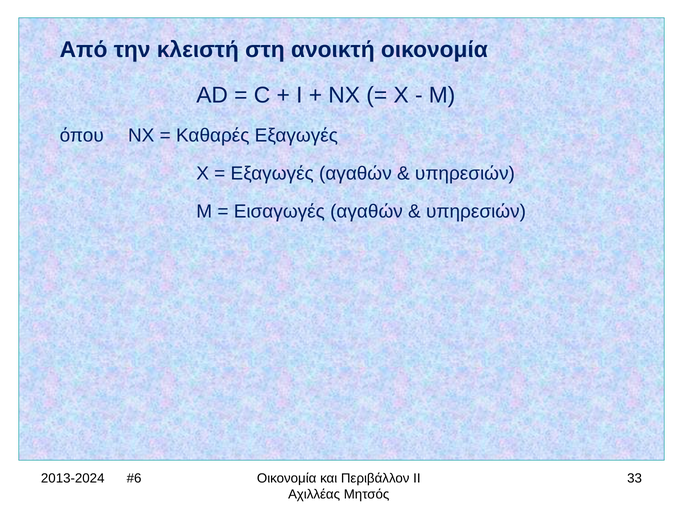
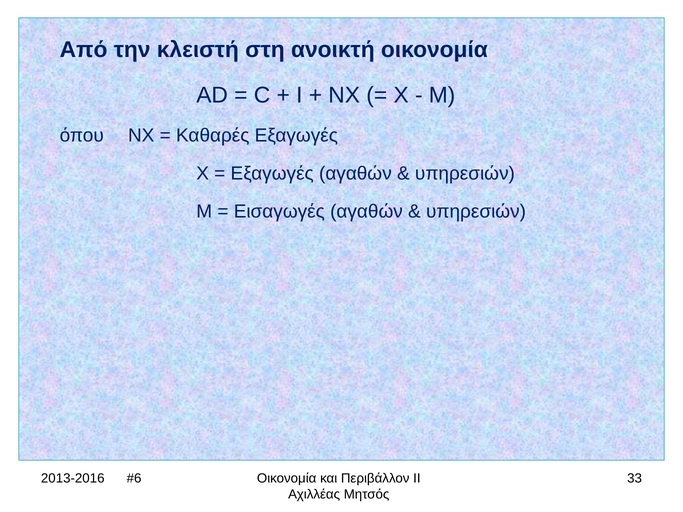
2013-2024: 2013-2024 -> 2013-2016 (73, 479)
